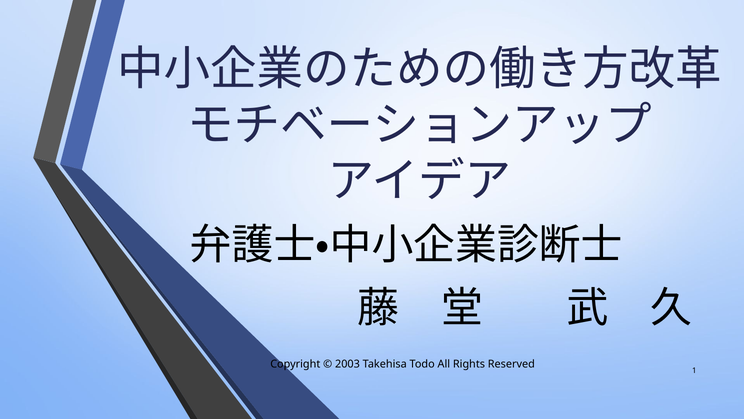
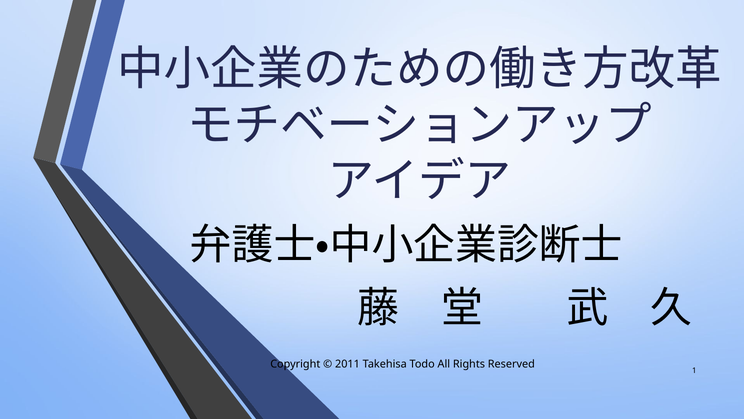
2003: 2003 -> 2011 (347, 364)
